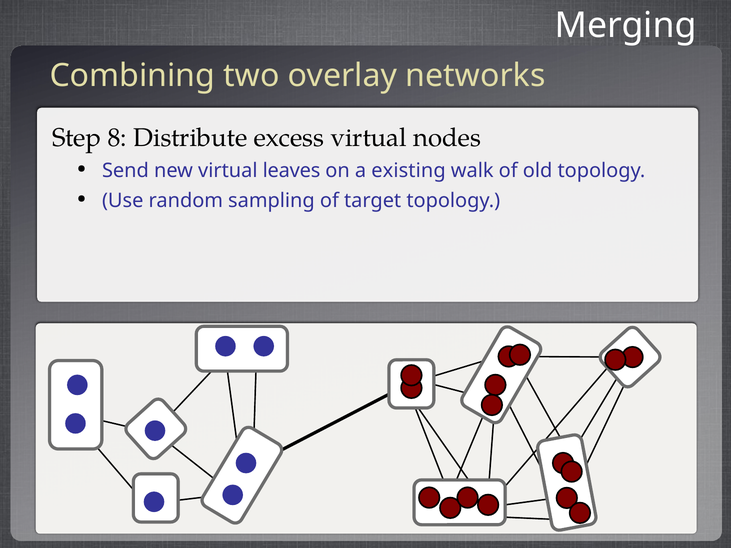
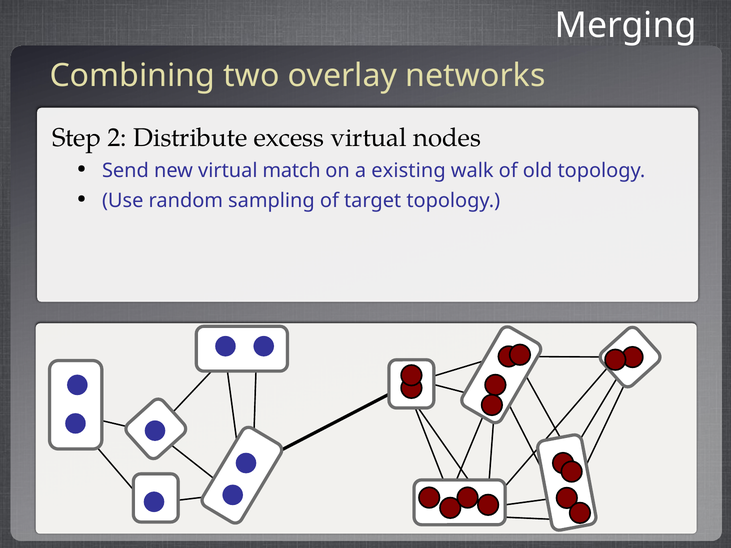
8: 8 -> 2 (117, 138)
leaves: leaves -> match (292, 171)
